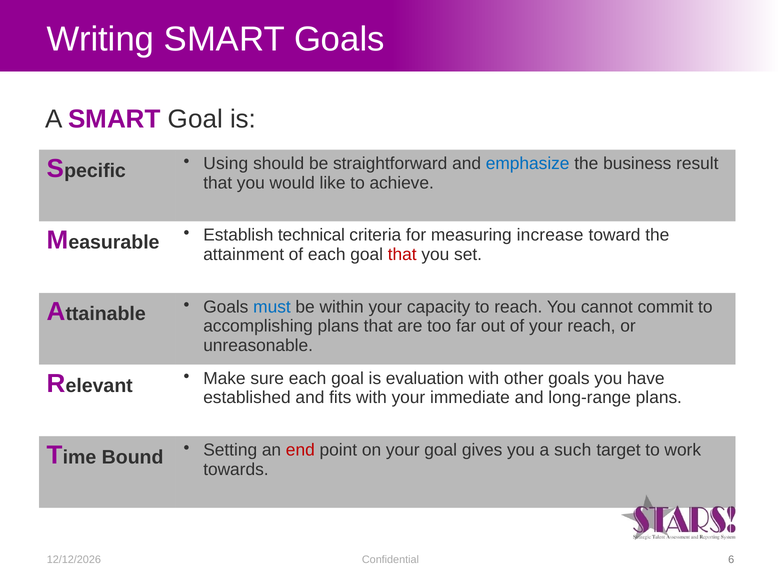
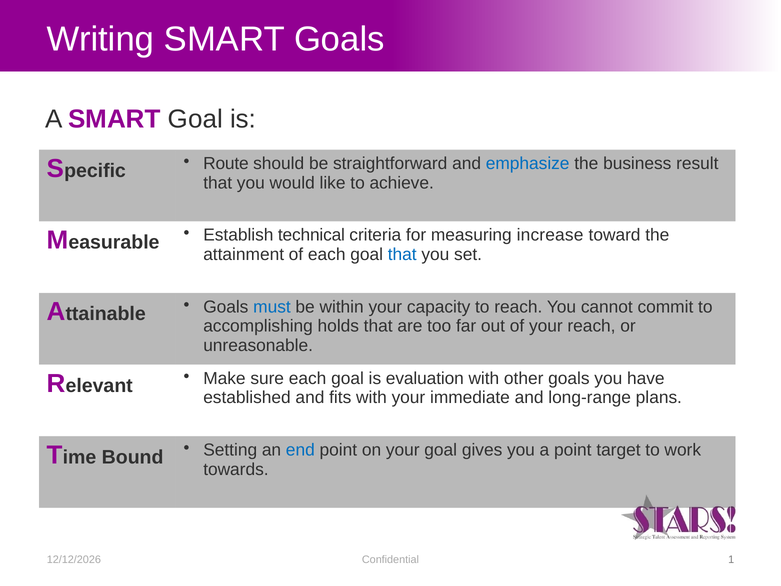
Using: Using -> Route (226, 163)
that colour: red -> blue (402, 254)
accomplishing plans: plans -> holds (338, 326)
end colour: red -> blue (300, 450)
a such: such -> point (573, 450)
6: 6 -> 1 (731, 559)
